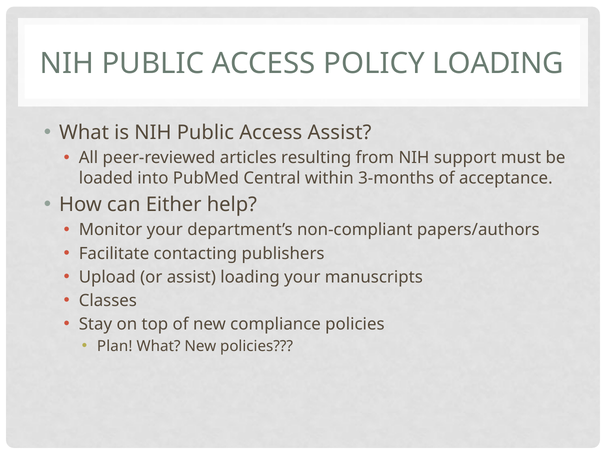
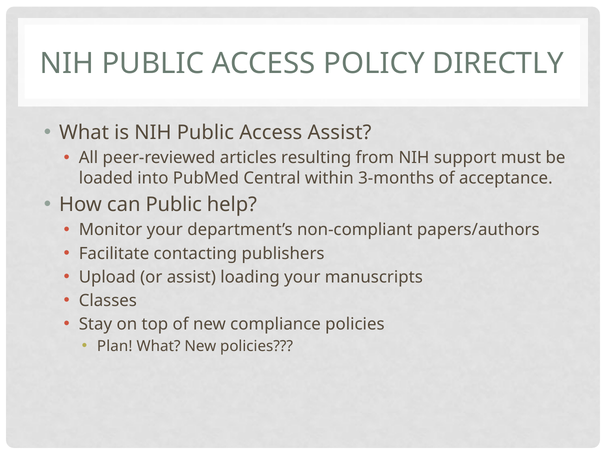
POLICY LOADING: LOADING -> DIRECTLY (498, 64)
can Either: Either -> Public (174, 205)
